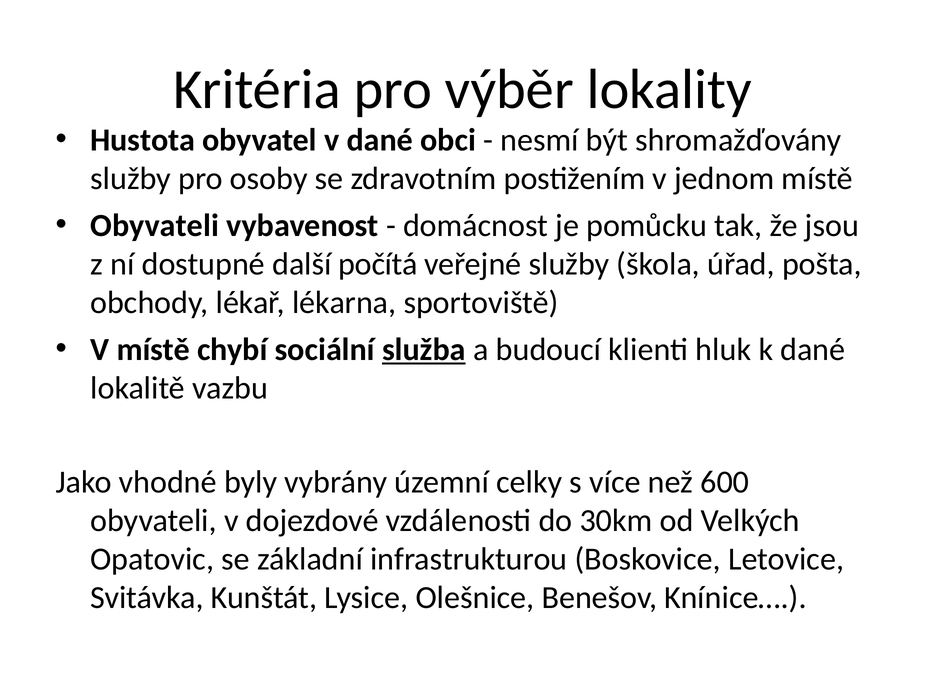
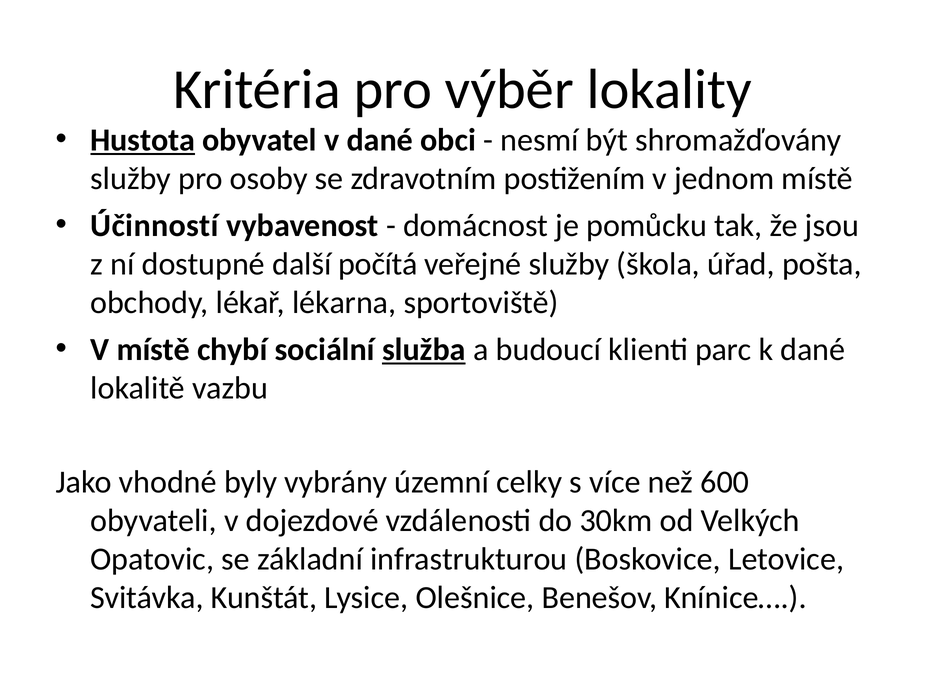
Hustota underline: none -> present (143, 140)
Obyvateli: Obyvateli -> Účinností (155, 225)
hluk: hluk -> parc (723, 349)
